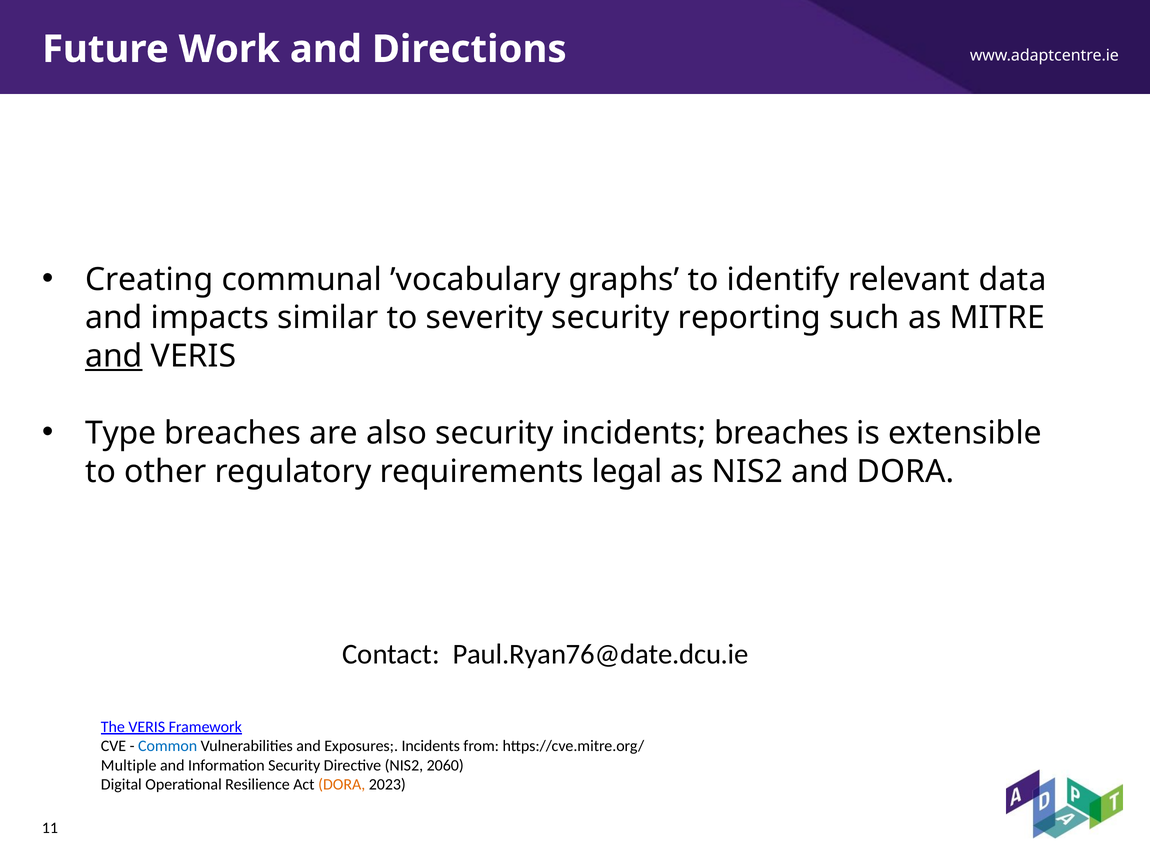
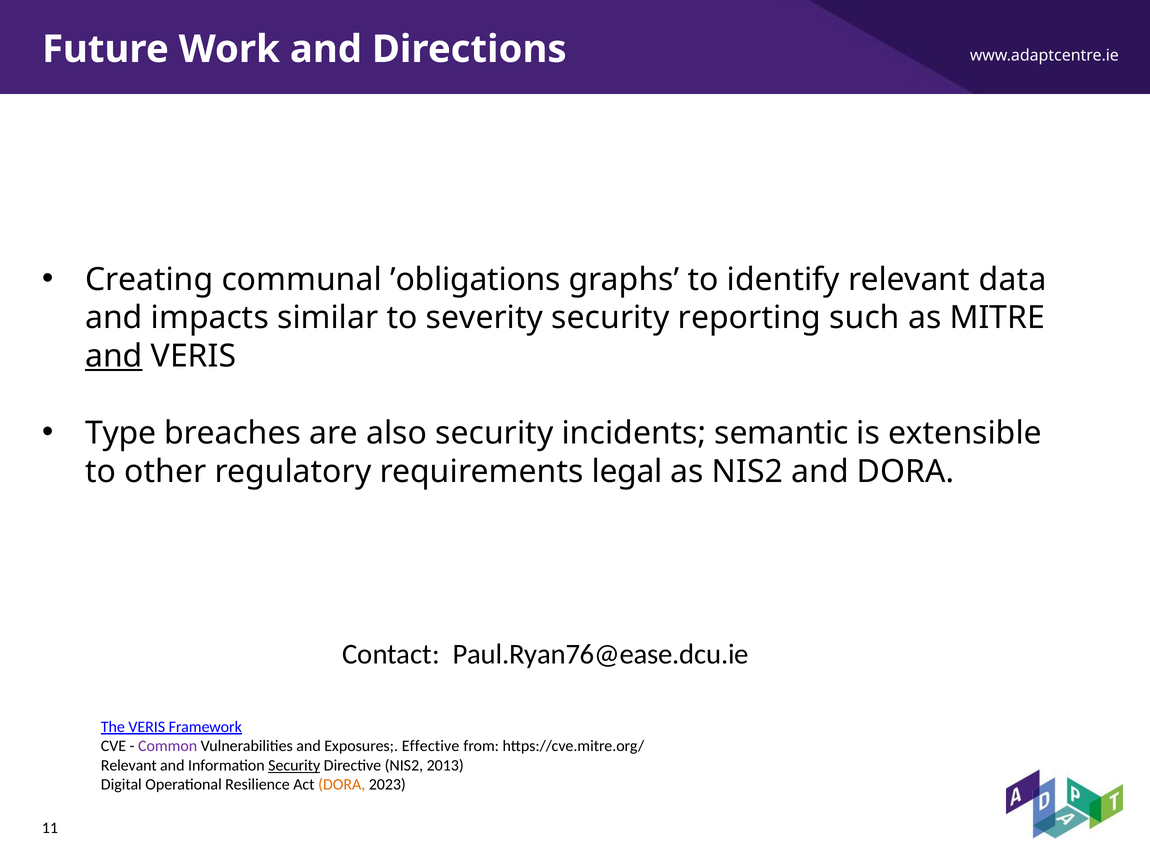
’vocabulary: ’vocabulary -> ’obligations (475, 279)
incidents breaches: breaches -> semantic (782, 433)
Paul.Ryan76@date.dcu.ie: Paul.Ryan76@date.dcu.ie -> Paul.Ryan76@ease.dcu.ie (601, 654)
Common colour: blue -> purple (168, 746)
Exposures Incidents: Incidents -> Effective (431, 746)
Multiple: Multiple -> Relevant (129, 765)
Security underline: none -> present (294, 765)
2060: 2060 -> 2013 (445, 765)
